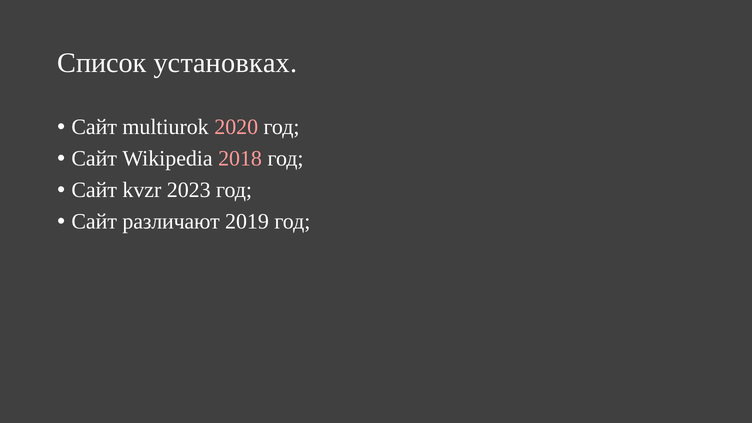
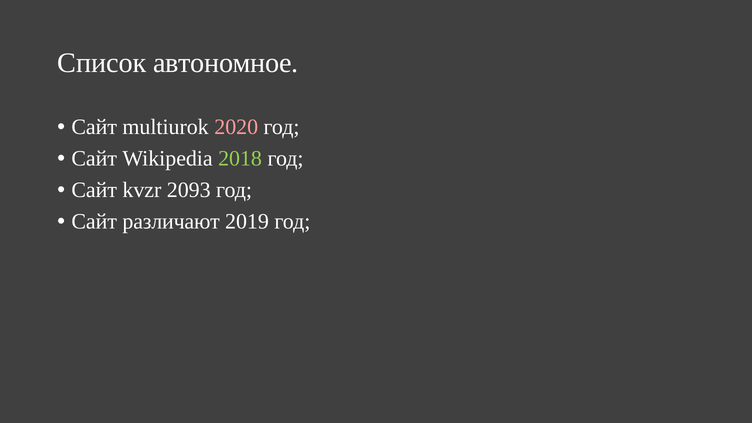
установках: установках -> автономное (226, 63)
2018 colour: pink -> light green (240, 159)
2023: 2023 -> 2093 (189, 190)
